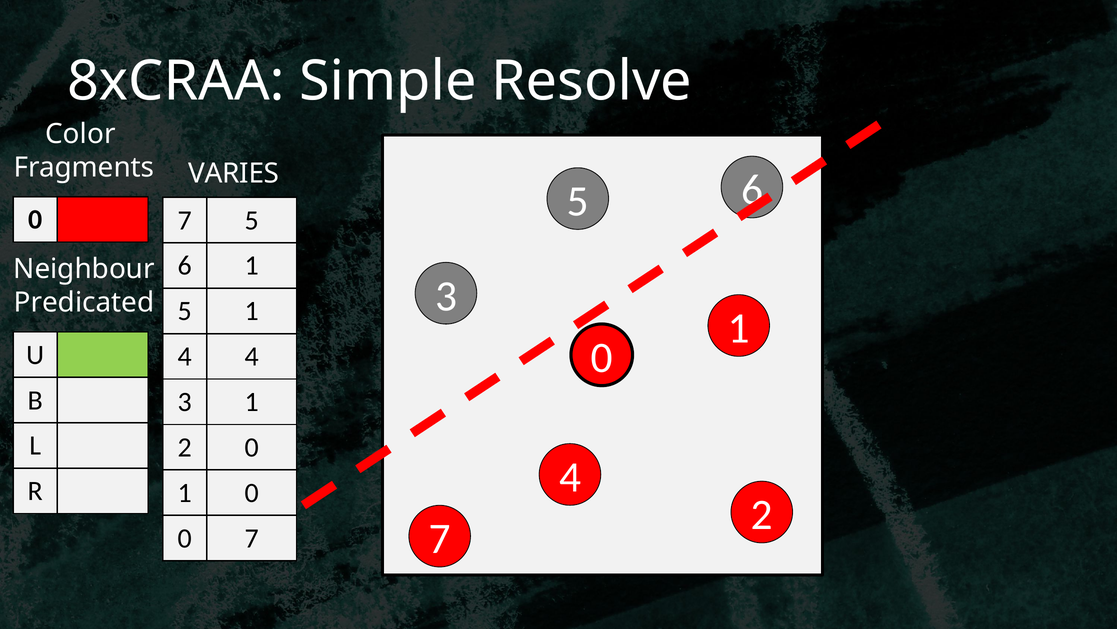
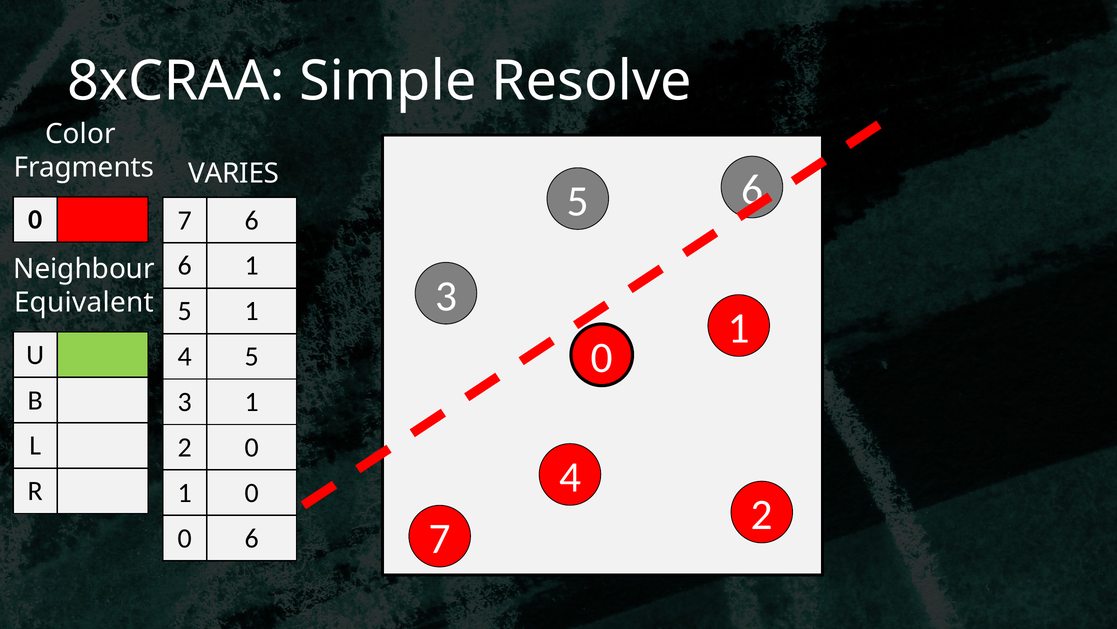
7 5: 5 -> 6 (252, 220)
Predicated: Predicated -> Equivalent (84, 302)
4 4: 4 -> 5 (252, 356)
7: 7 -> 6 (252, 538)
